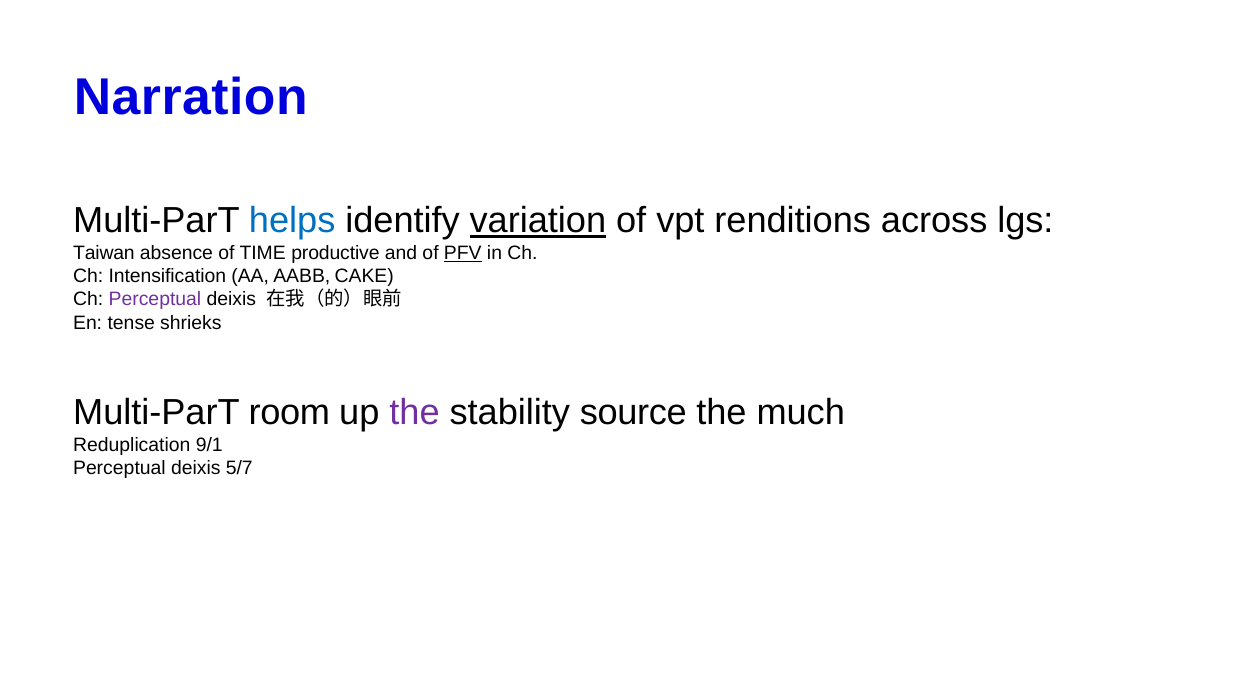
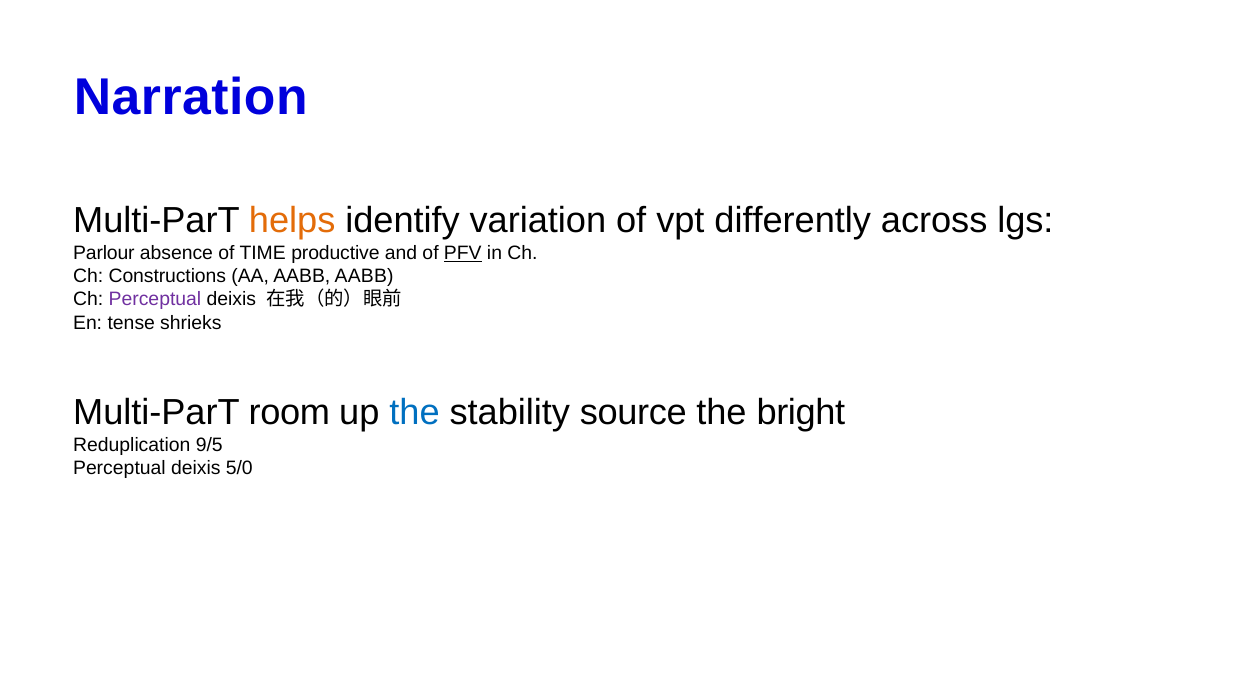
helps colour: blue -> orange (292, 221)
variation underline: present -> none (538, 221)
renditions: renditions -> differently (793, 221)
Taiwan: Taiwan -> Parlour (104, 253)
Intensification: Intensification -> Constructions (167, 276)
AABB CAKE: CAKE -> AABB (364, 276)
the colour: purple -> blue (415, 413)
much: much -> bright (801, 413)
9/1: 9/1 -> 9/5 (209, 445)
5/7: 5/7 -> 5/0 (239, 469)
